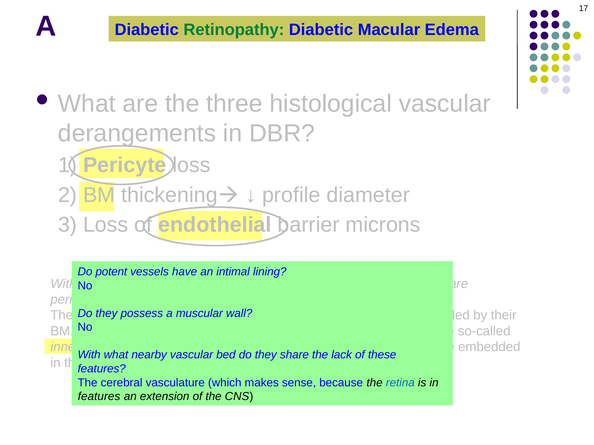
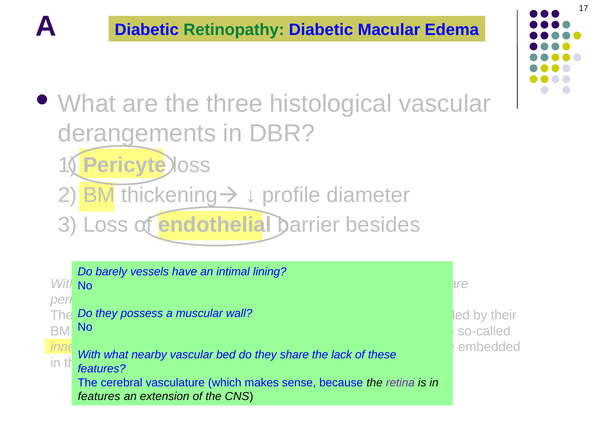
microns: microns -> besides (383, 225)
potent: potent -> barely (111, 272)
retina colour: blue -> purple (400, 383)
